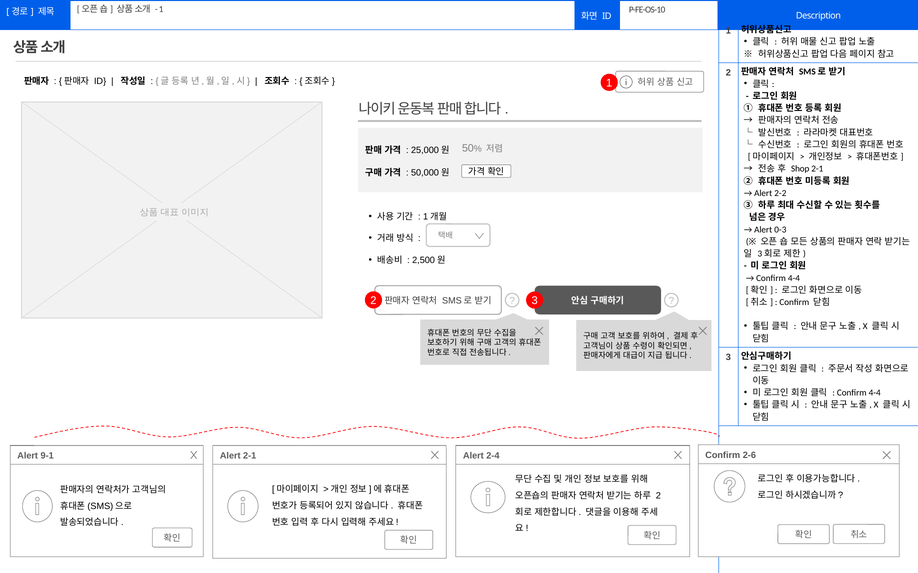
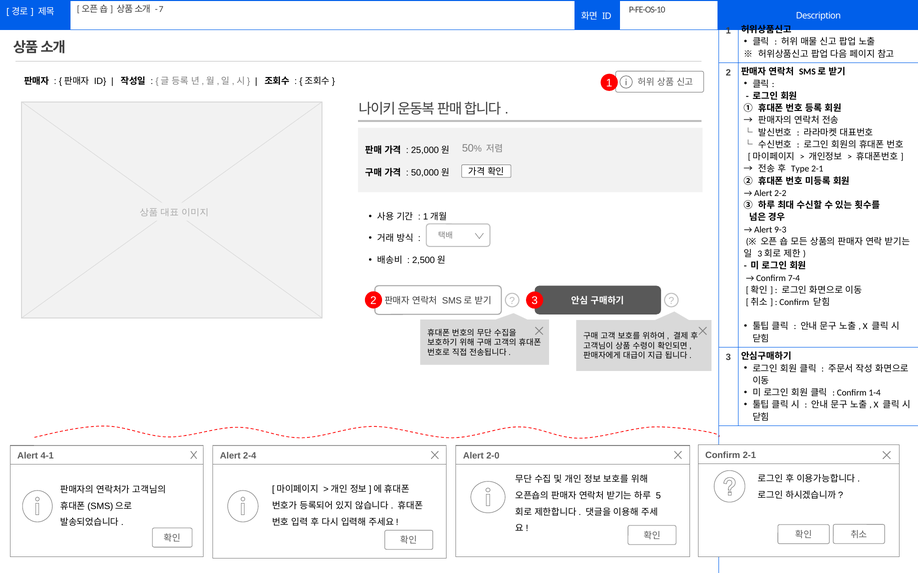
1: 1 -> 7 (161, 9)
Shop: Shop -> Type (800, 169)
0-3: 0-3 -> 9-3 (780, 230)
4-4: 4-4 -> 7-4 (794, 279)
4-4: 4-4 -> 1-4 (875, 393)
Confirm 2-6: 2-6 -> 2-1 (749, 456)
9-1: 9-1 -> 4-1 (47, 456)
Alert 2-1: 2-1 -> 2-4 (250, 456)
2-4: 2-4 -> 2-0 (493, 456)
2: 2 -> 5 (658, 496)
